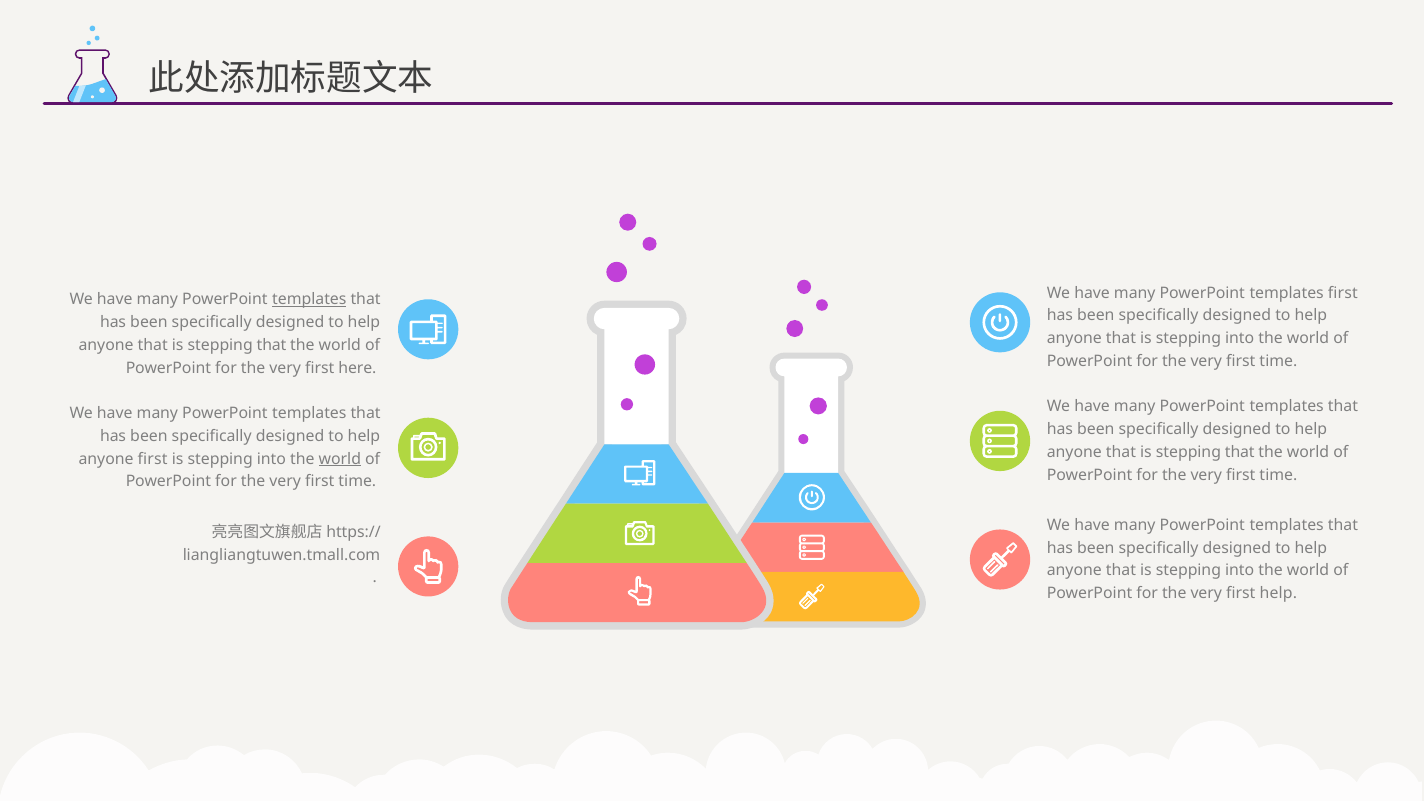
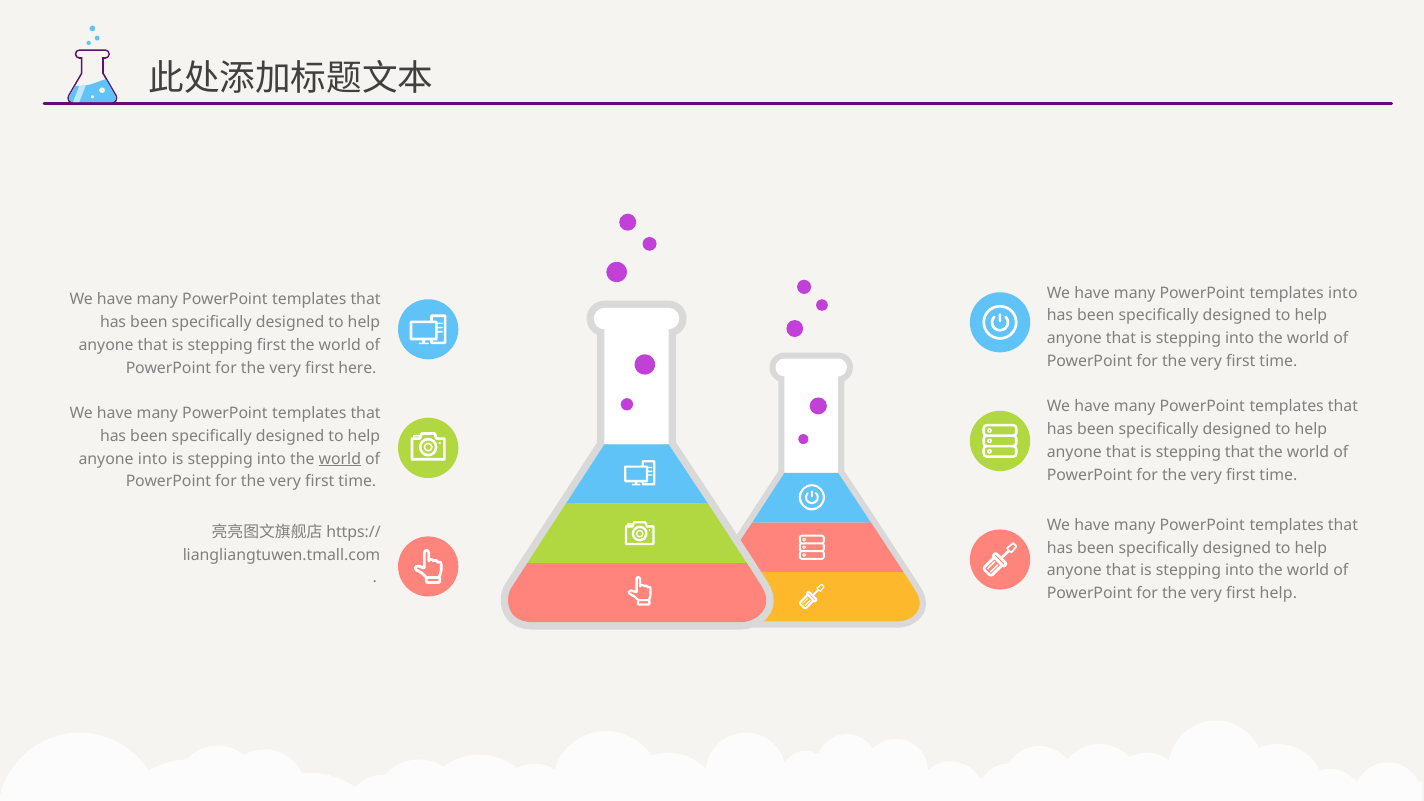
templates first: first -> into (1343, 293)
templates underline: present -> none (309, 300)
that: that -> first (271, 345)
anyone first: first -> into (153, 459)
